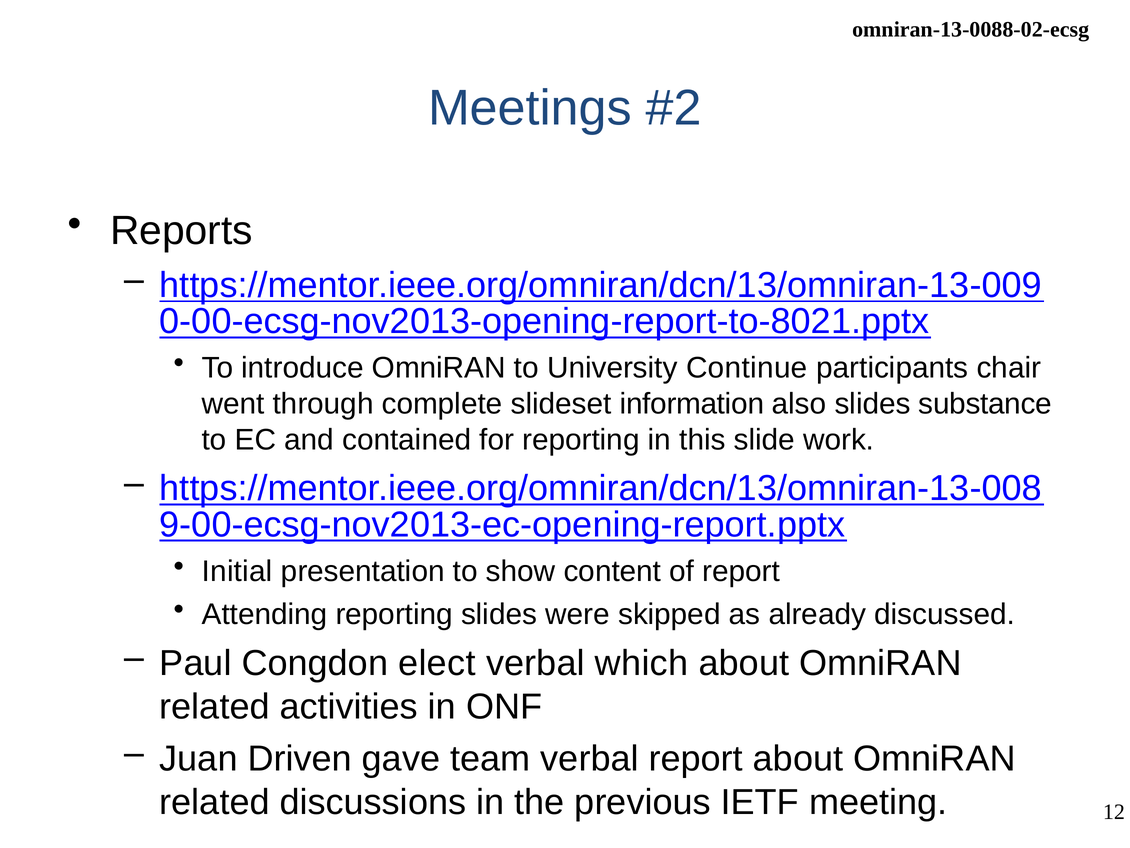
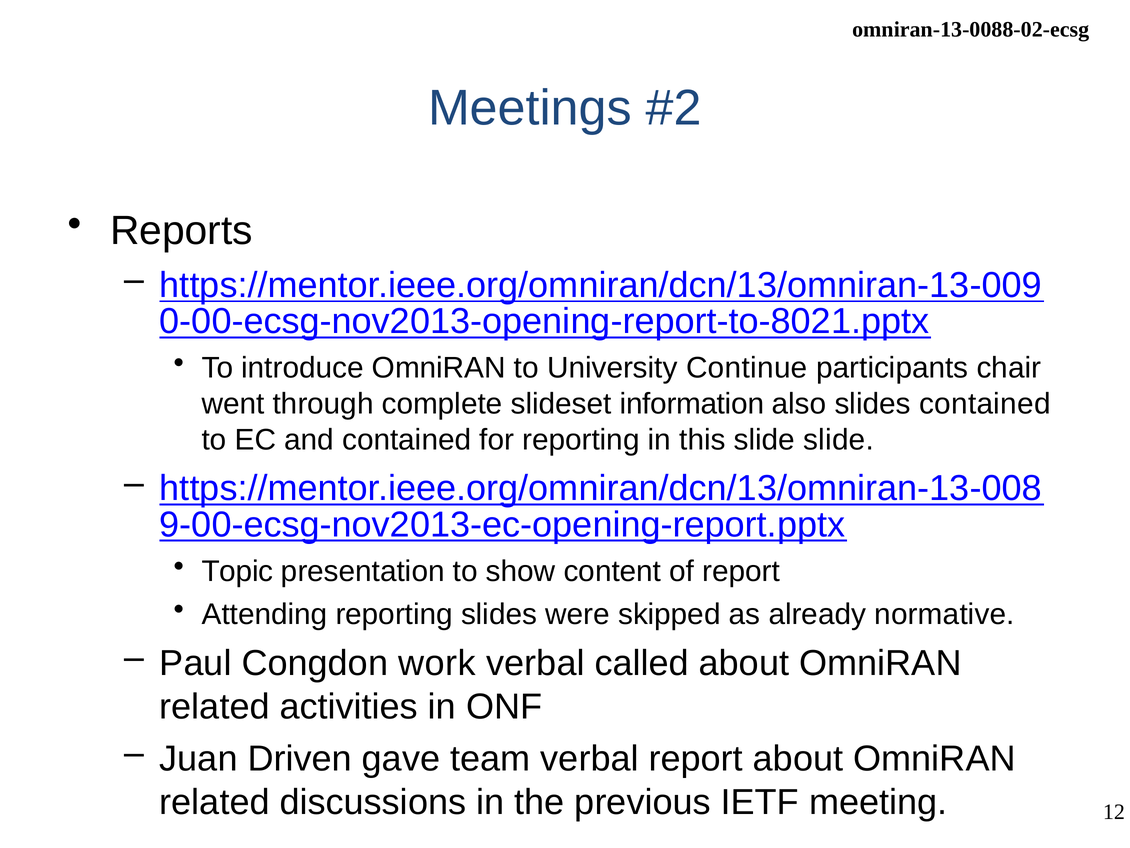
slides substance: substance -> contained (985, 404)
slide work: work -> slide (839, 439)
Initial: Initial -> Topic (237, 571)
discussed: discussed -> normative (945, 614)
elect: elect -> work (437, 663)
which: which -> called (642, 663)
